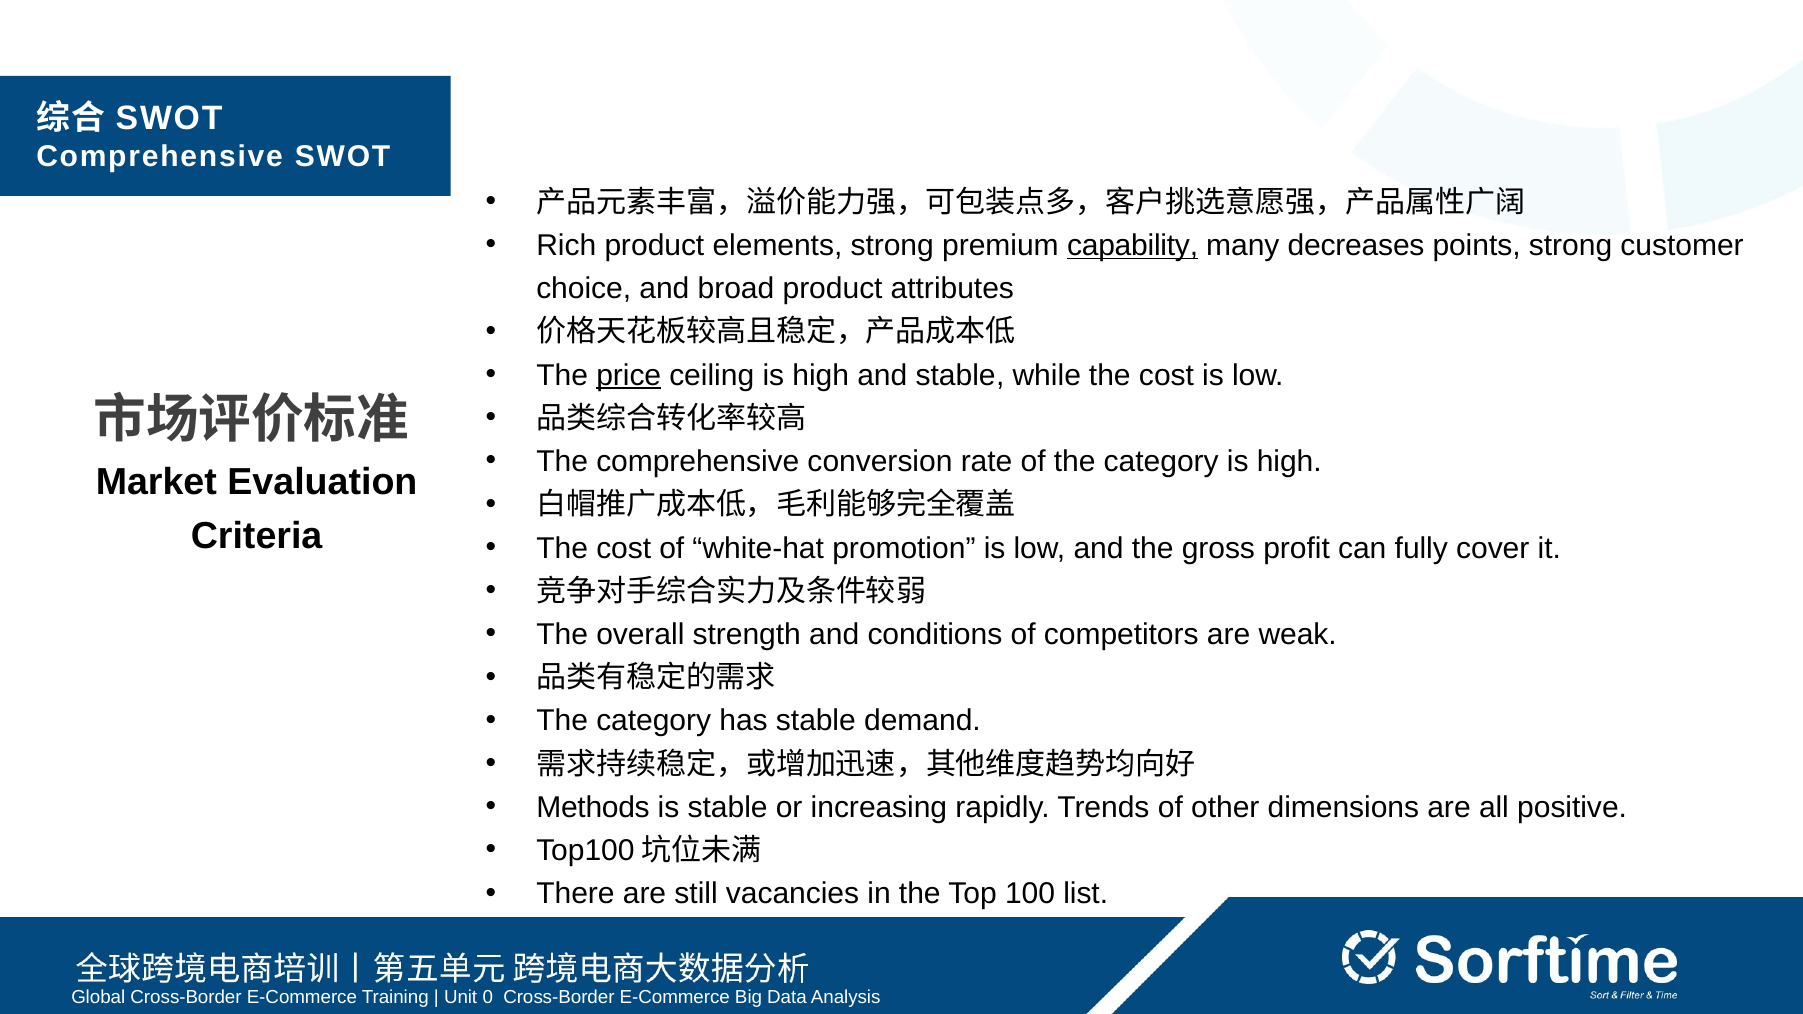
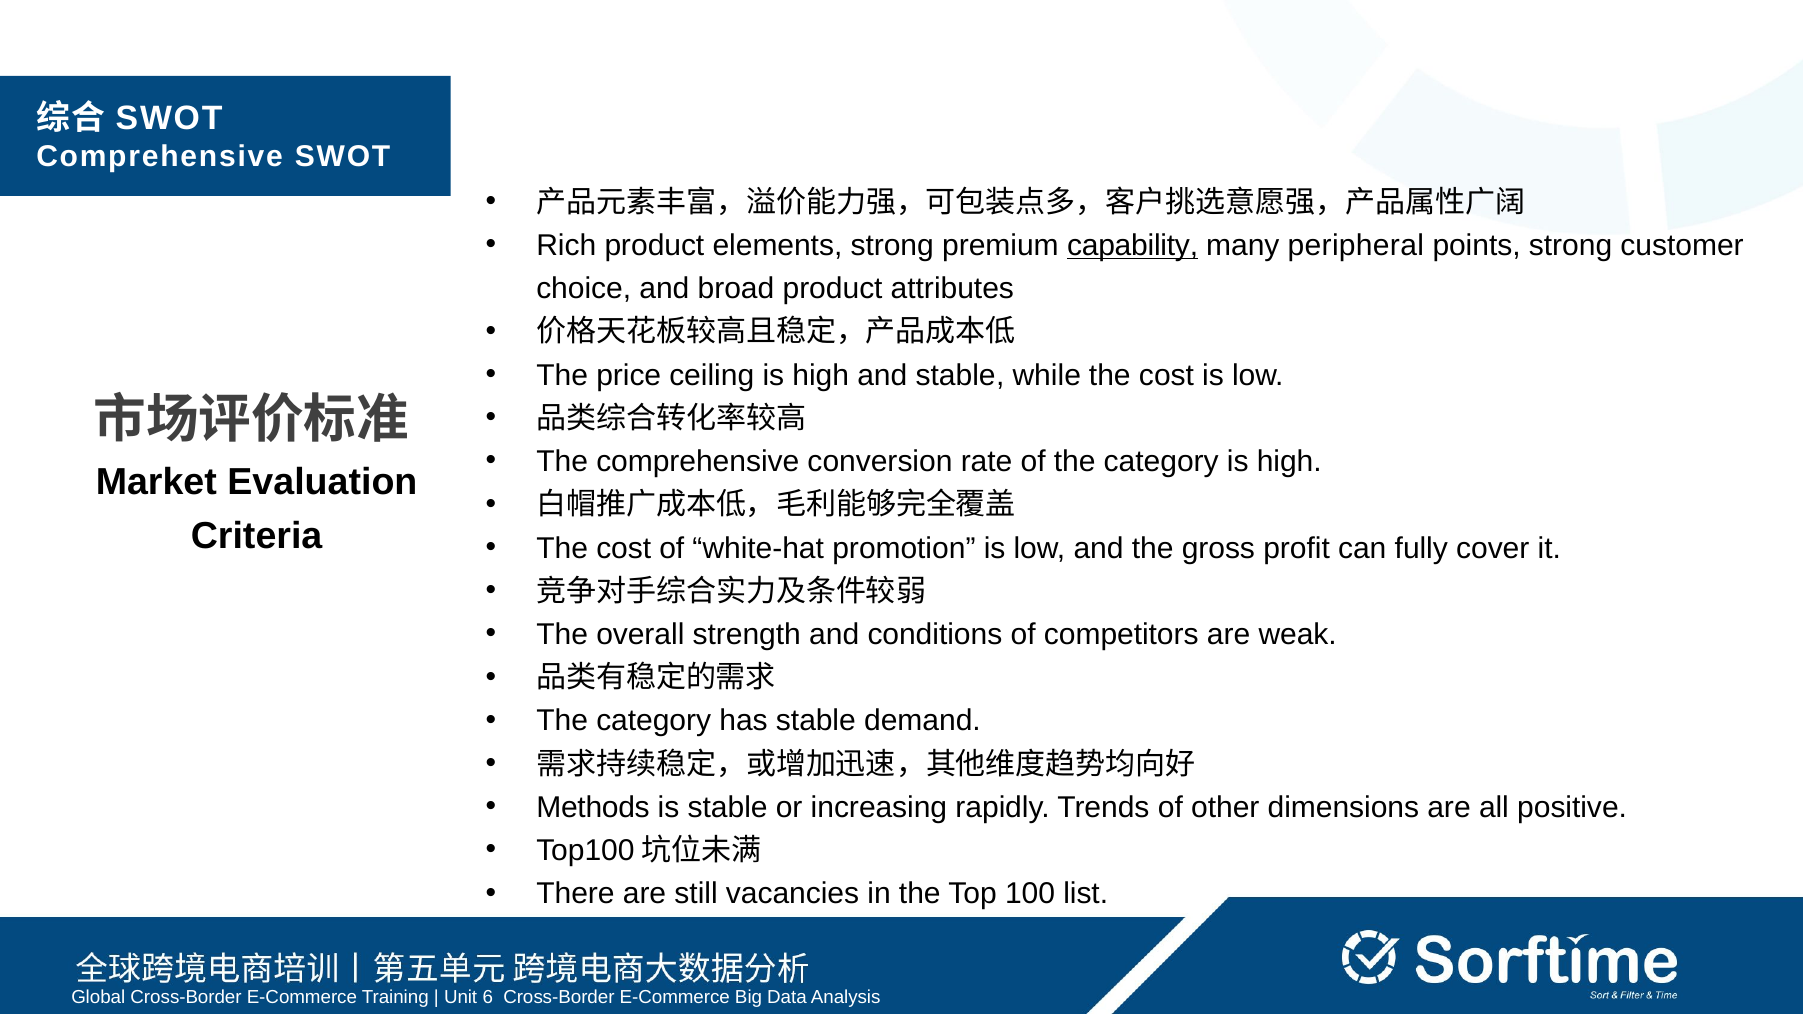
decreases: decreases -> peripheral (1356, 246)
price underline: present -> none (629, 375)
0: 0 -> 6 (488, 997)
